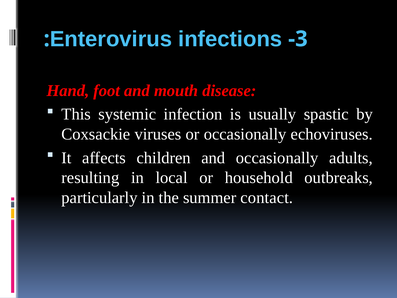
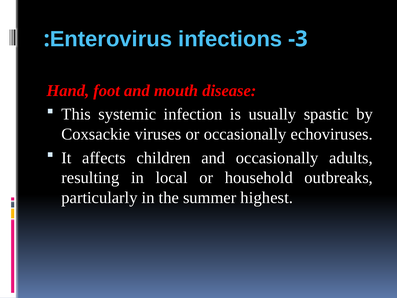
contact: contact -> highest (267, 197)
